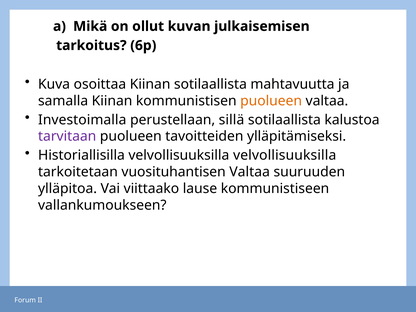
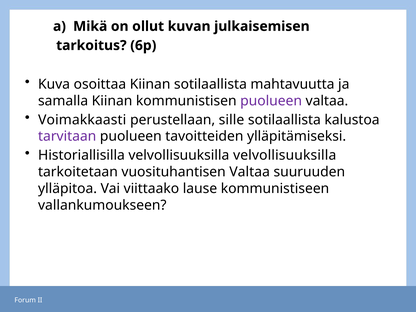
puolueen colour: orange -> purple (271, 101)
Investoimalla: Investoimalla -> Voimakkaasti (82, 120)
sillä: sillä -> sille (232, 120)
